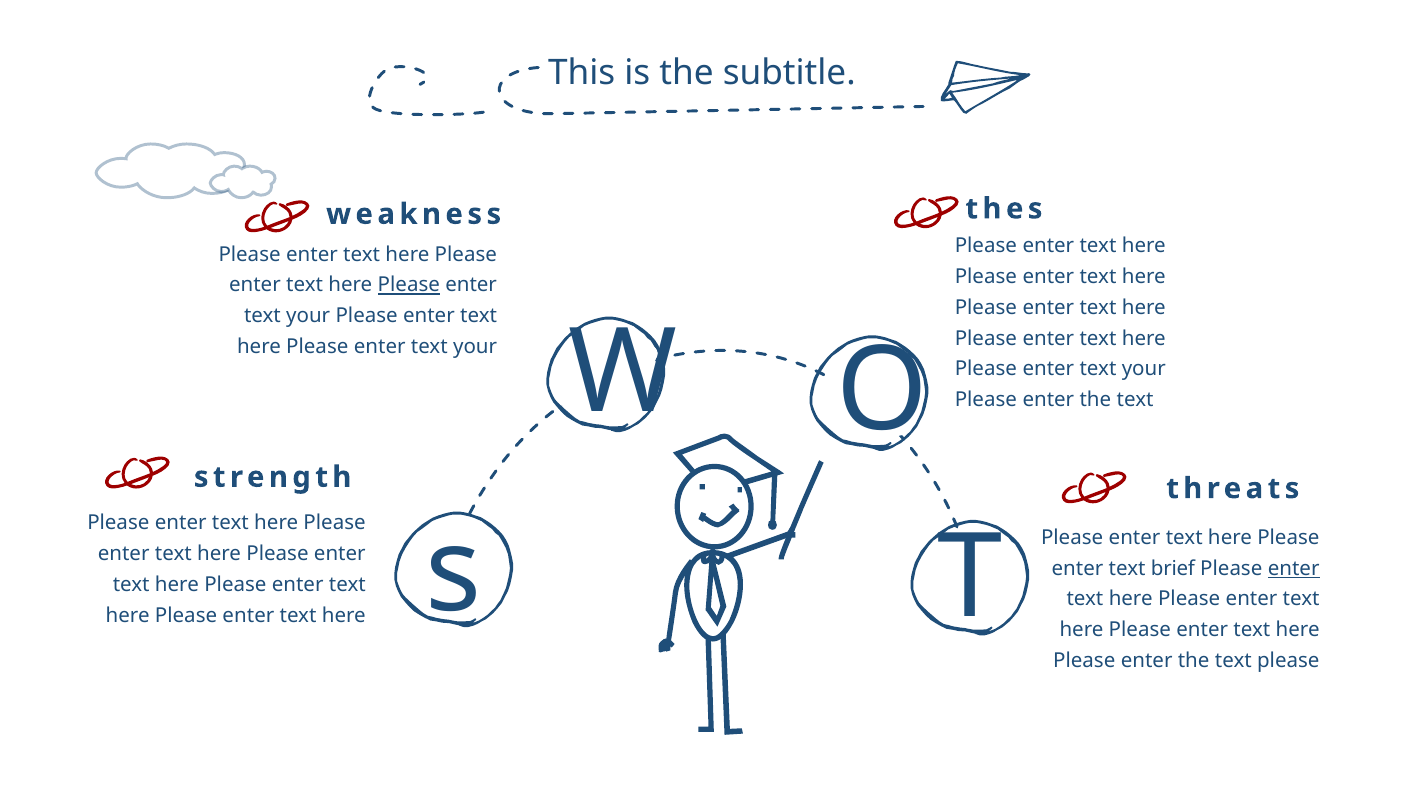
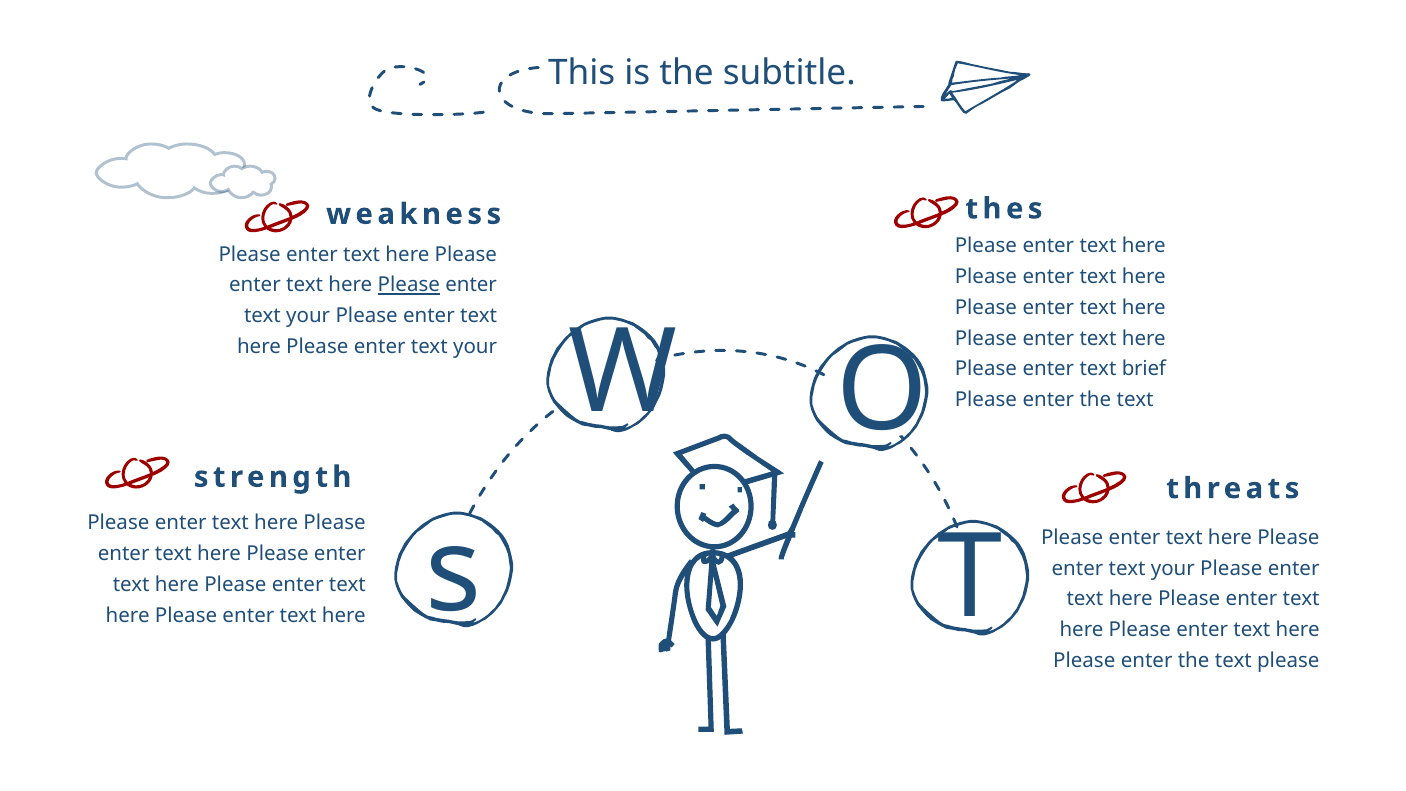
your: your -> brief (1144, 369)
brief: brief -> your (1173, 568)
enter underline: present -> none (1294, 568)
